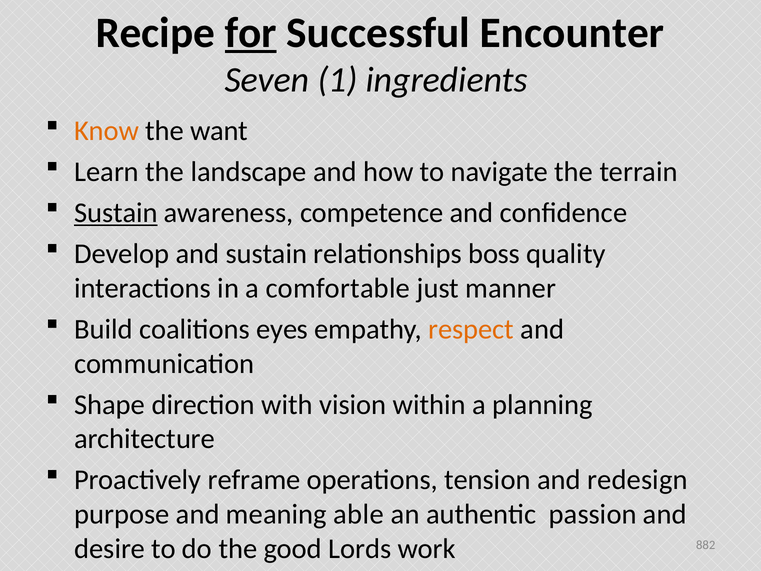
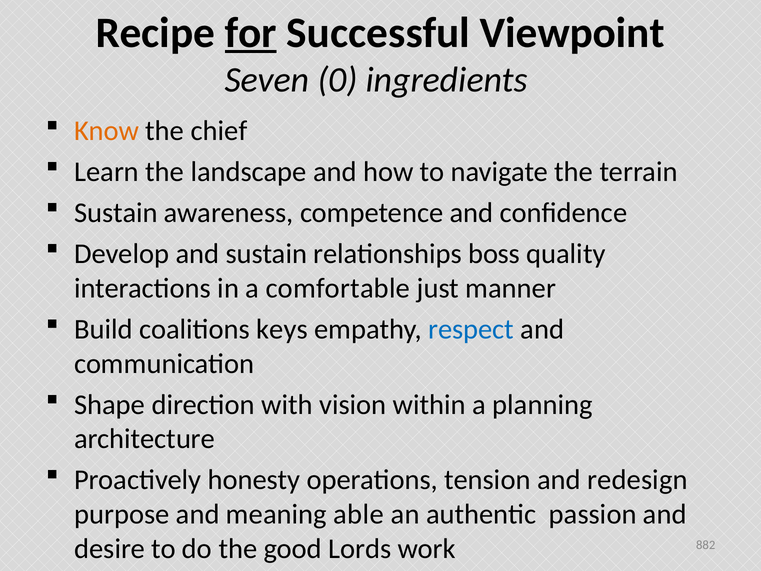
Encounter: Encounter -> Viewpoint (572, 33)
1: 1 -> 0 (337, 80)
want: want -> chief (219, 131)
Sustain underline: present -> none (116, 213)
eyes: eyes -> keys (282, 329)
respect colour: orange -> blue (471, 329)
reframe: reframe -> honesty (254, 480)
